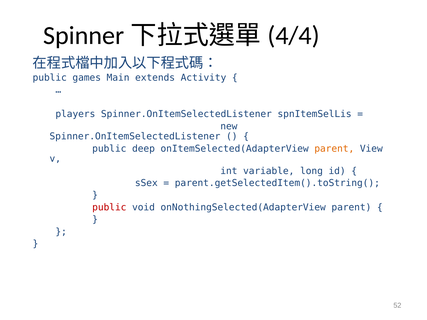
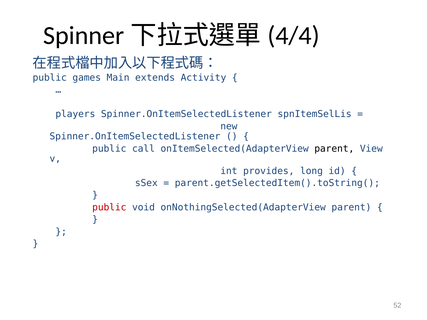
deep: deep -> call (143, 149)
parent colour: orange -> black (334, 149)
variable: variable -> provides (269, 171)
